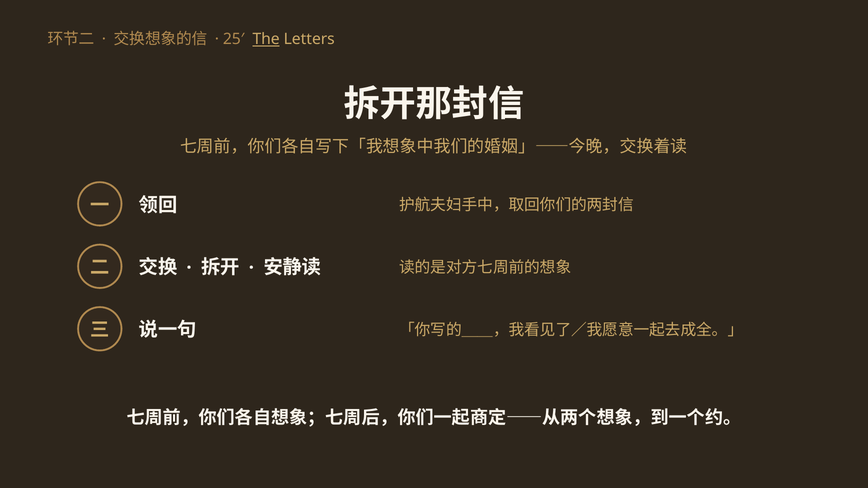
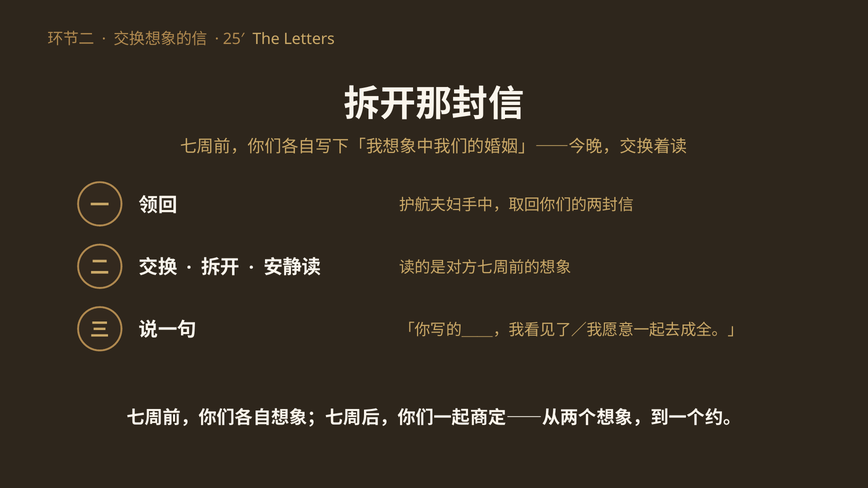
The underline: present -> none (266, 39)
